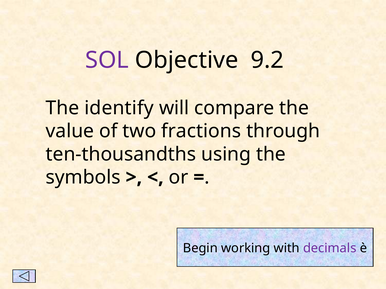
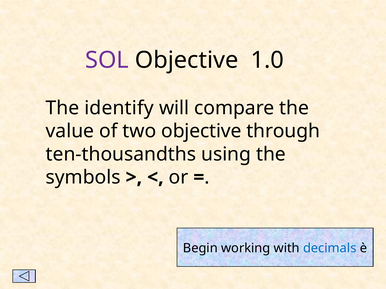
9.2: 9.2 -> 1.0 (267, 60)
two fractions: fractions -> objective (201, 131)
decimals colour: purple -> blue (330, 249)
